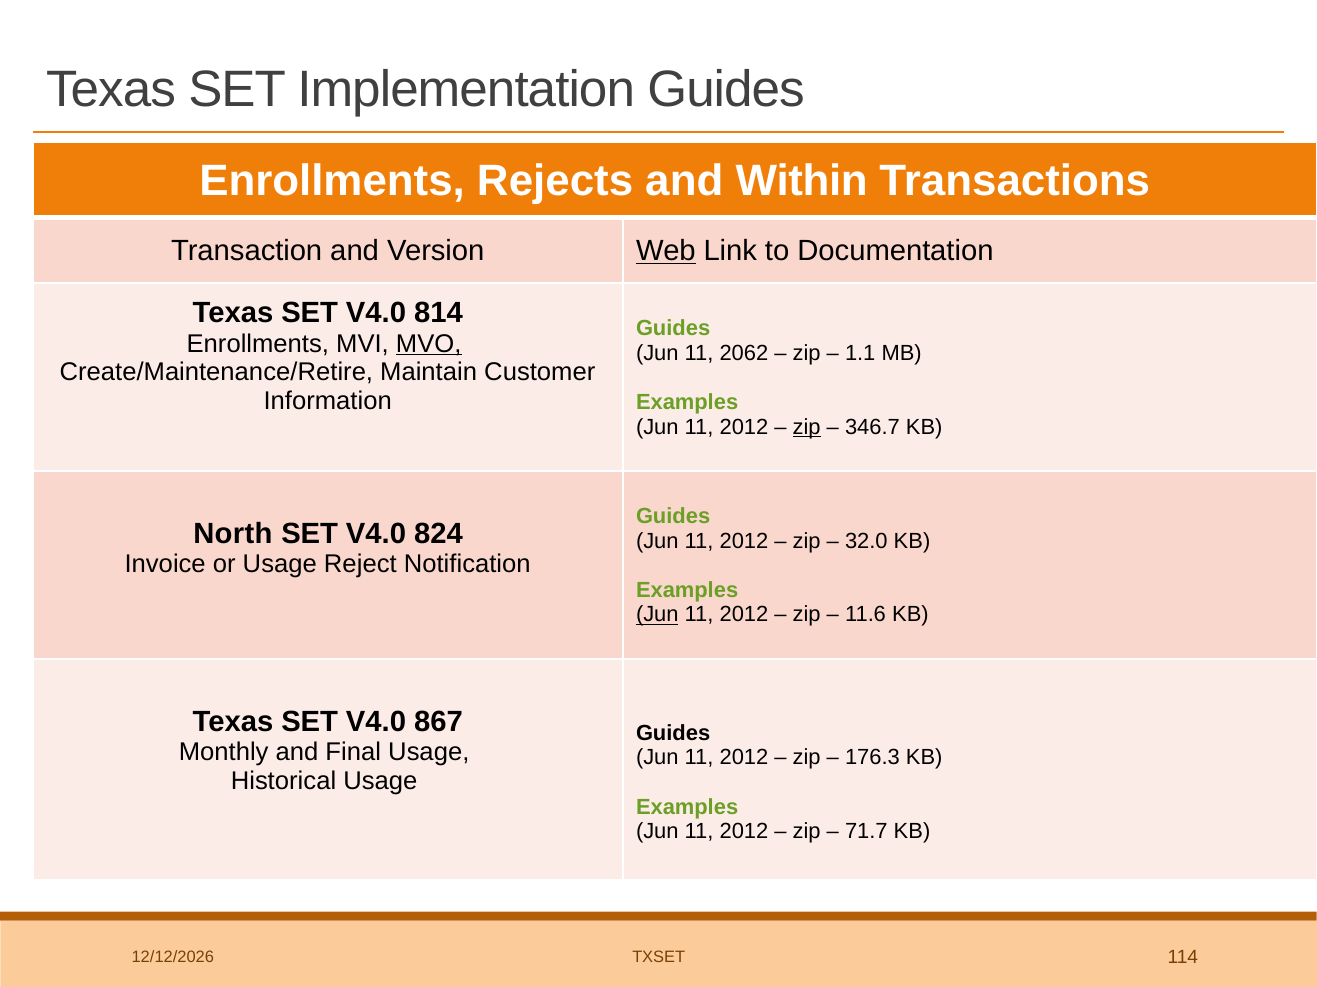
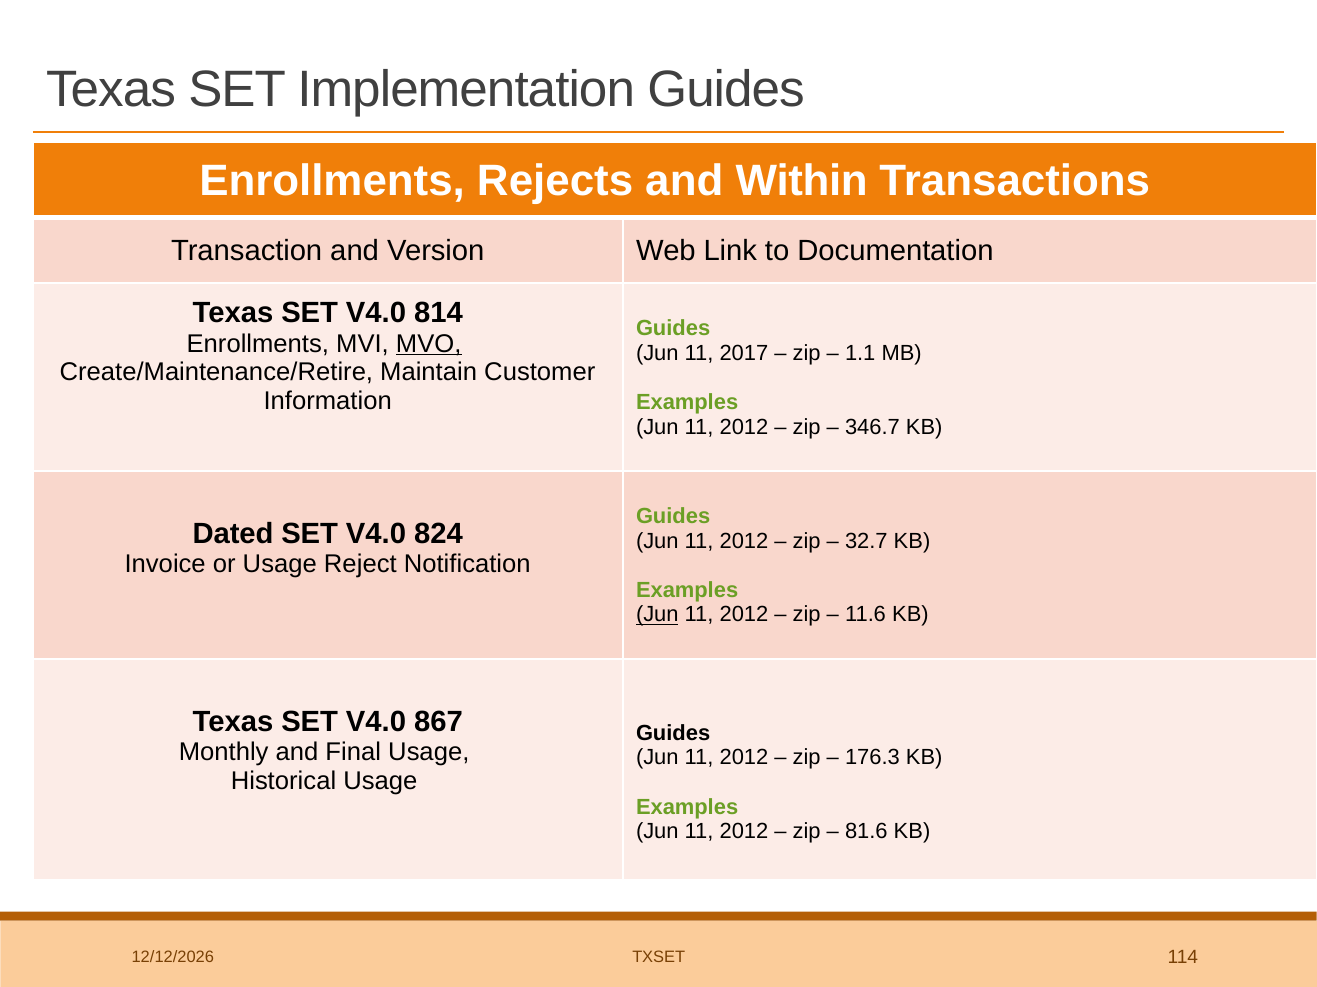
Web underline: present -> none (666, 251)
2062: 2062 -> 2017 (744, 353)
zip underline: present -> none (807, 427)
North: North -> Dated (233, 534)
32.0: 32.0 -> 32.7 (866, 541)
71.7: 71.7 -> 81.6 (866, 832)
